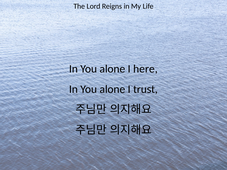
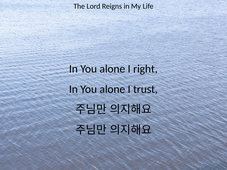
here: here -> right (145, 69)
